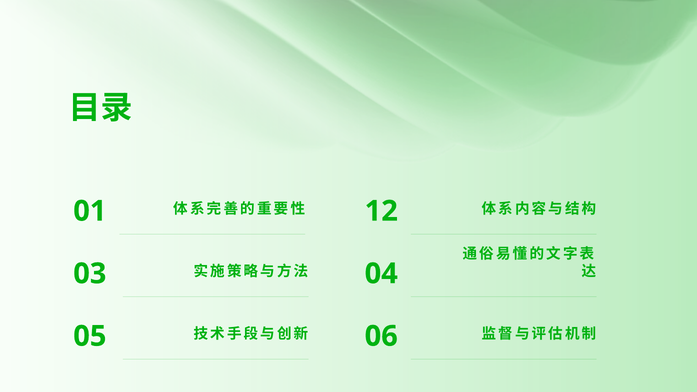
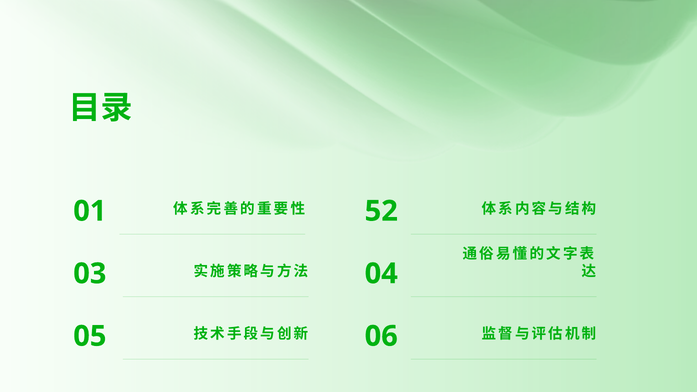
12: 12 -> 52 (381, 211)
